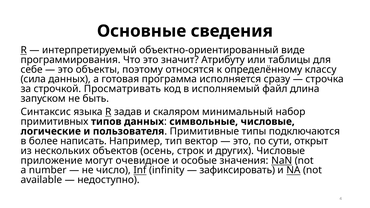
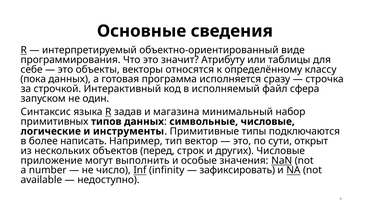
поэтому: поэтому -> векторы (143, 69)
сила: сила -> пока (33, 79)
Просматривать: Просматривать -> Интерактивный (122, 89)
длина: длина -> сфера (305, 89)
быть: быть -> один (96, 99)
скаляром: скаляром -> магазина (176, 112)
пользователя: пользователя -> инструменты (128, 131)
осень: осень -> перед (157, 151)
очевидное: очевидное -> выполнить (143, 161)
